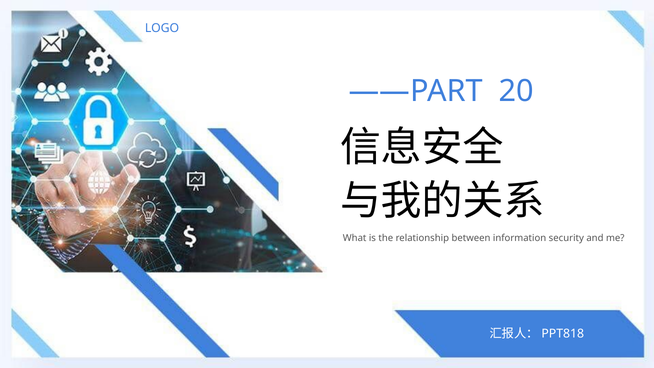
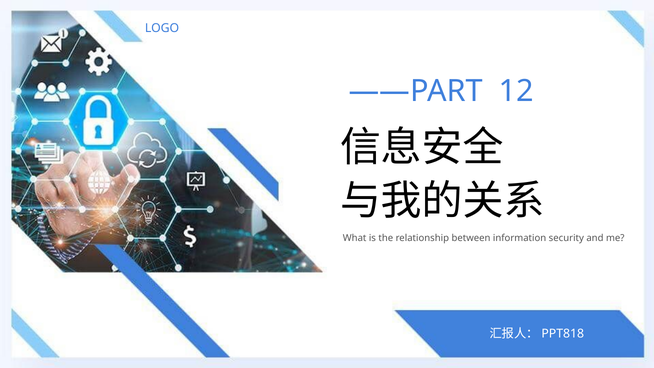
20: 20 -> 12 (516, 91)
